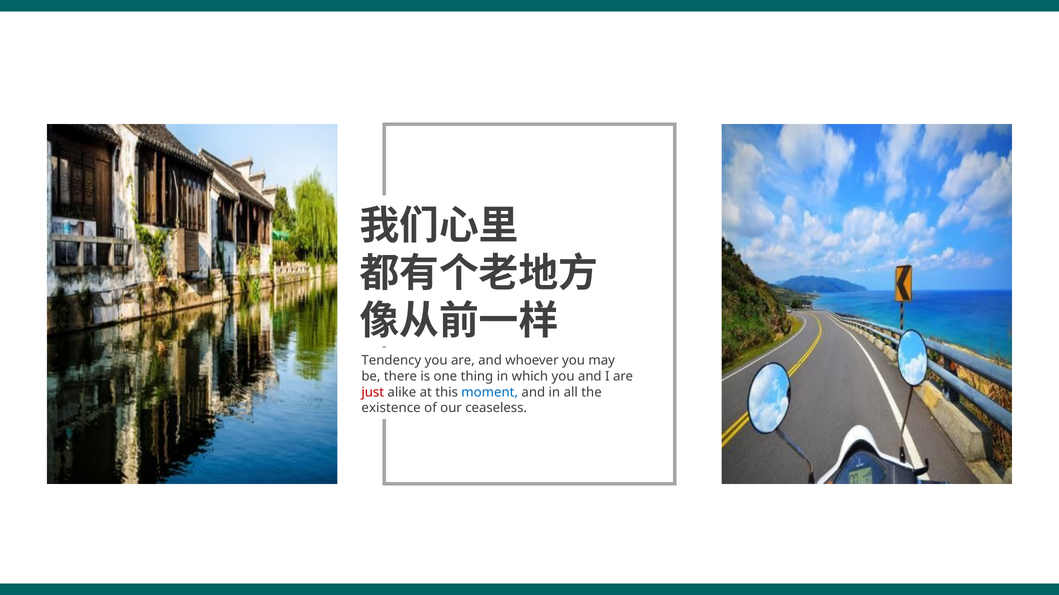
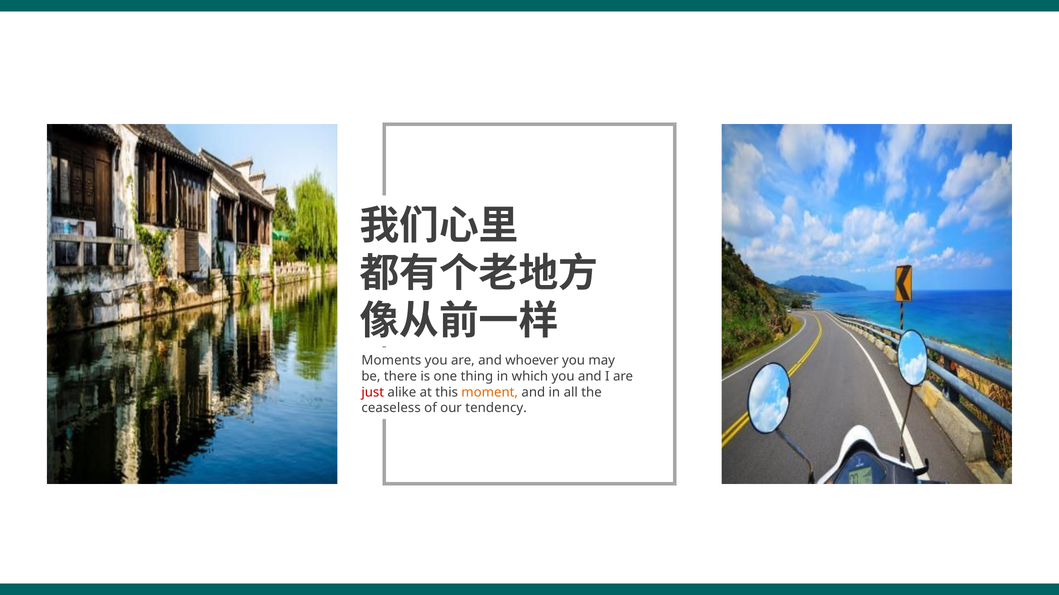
Tendency: Tendency -> Moments (391, 361)
moment colour: blue -> orange (490, 393)
existence: existence -> ceaseless (391, 408)
ceaseless: ceaseless -> tendency (496, 408)
